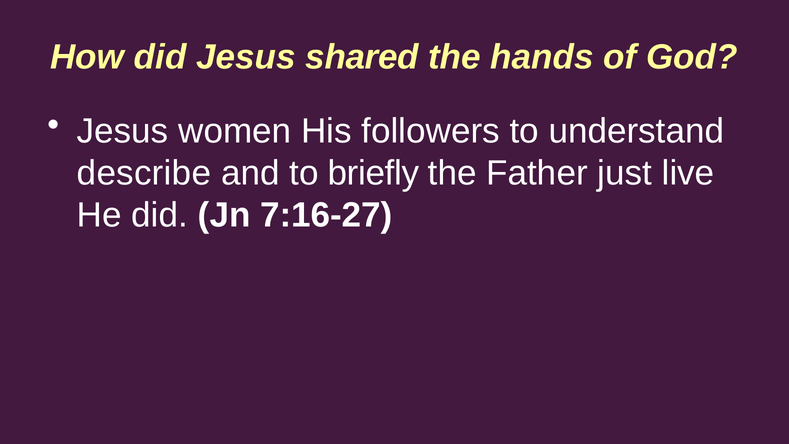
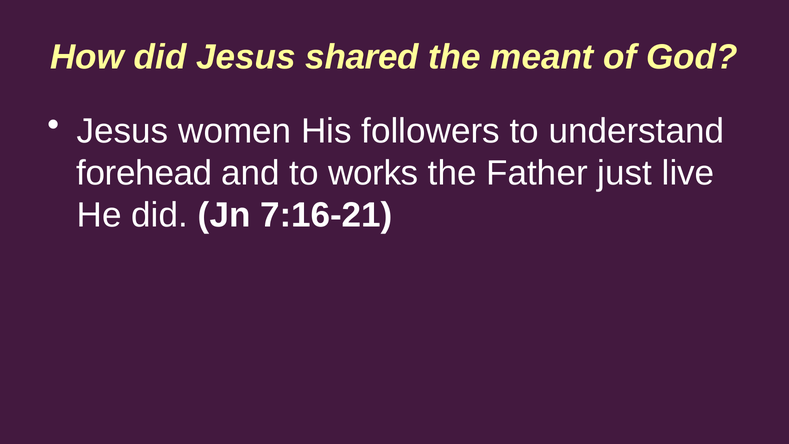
hands: hands -> meant (542, 57)
describe: describe -> forehead (144, 173)
briefly: briefly -> works (373, 173)
7:16-27: 7:16-27 -> 7:16-21 (326, 215)
